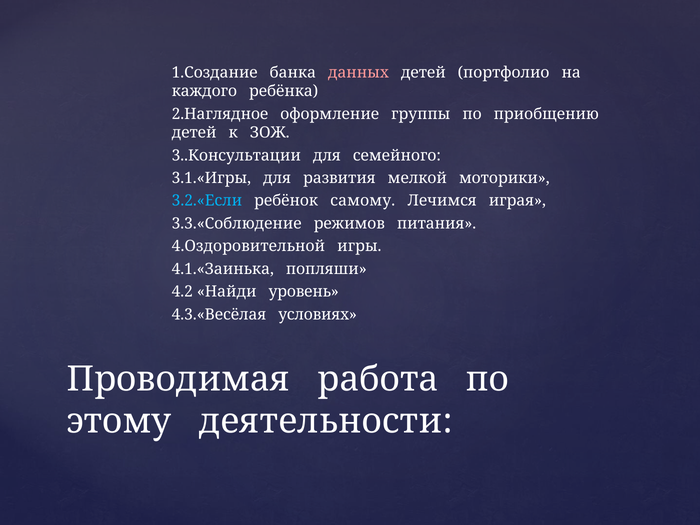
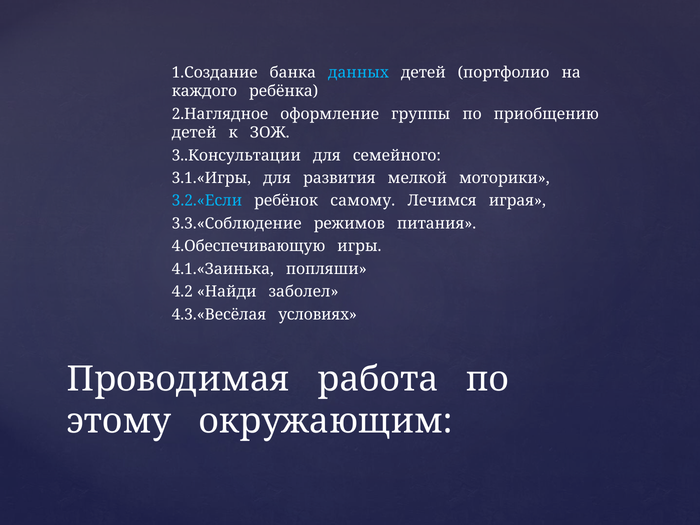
данных colour: pink -> light blue (358, 73)
4.Оздоровительной: 4.Оздоровительной -> 4.Обеспечивающую (248, 246)
уровень: уровень -> заболел (304, 292)
деятельности: деятельности -> окружающим (326, 421)
